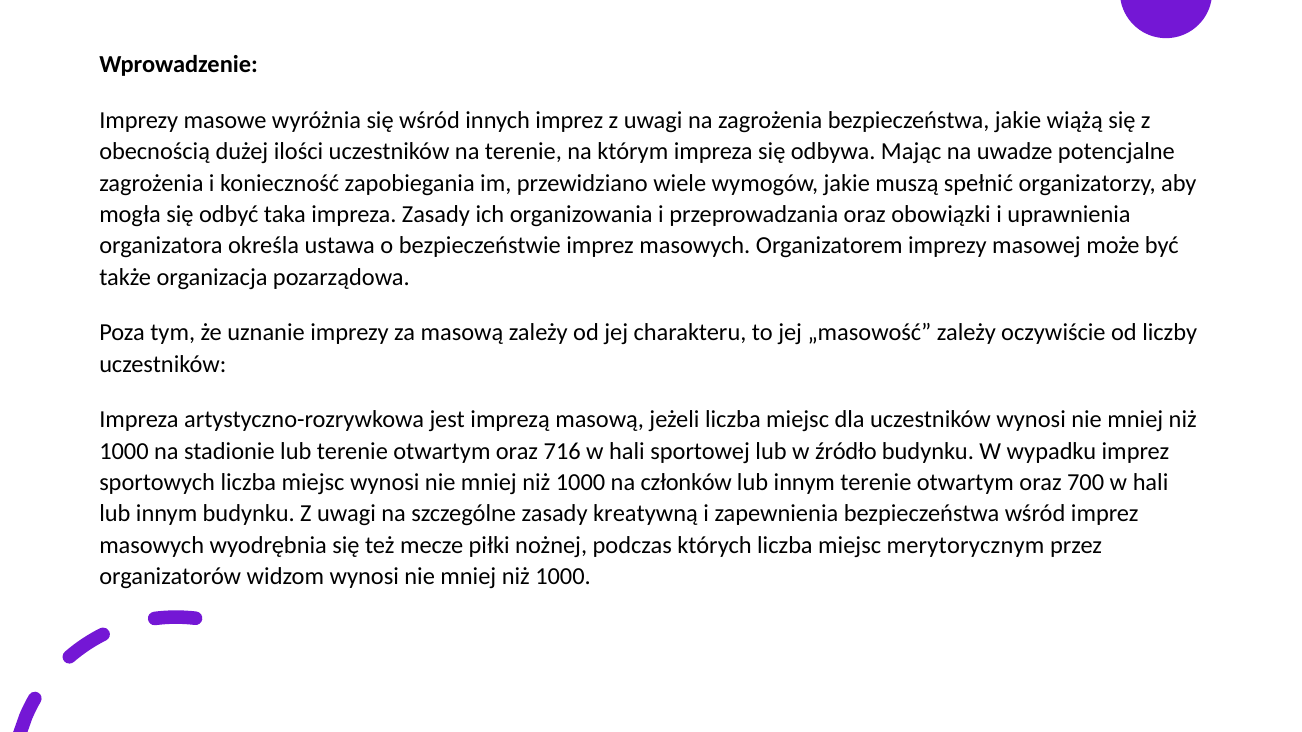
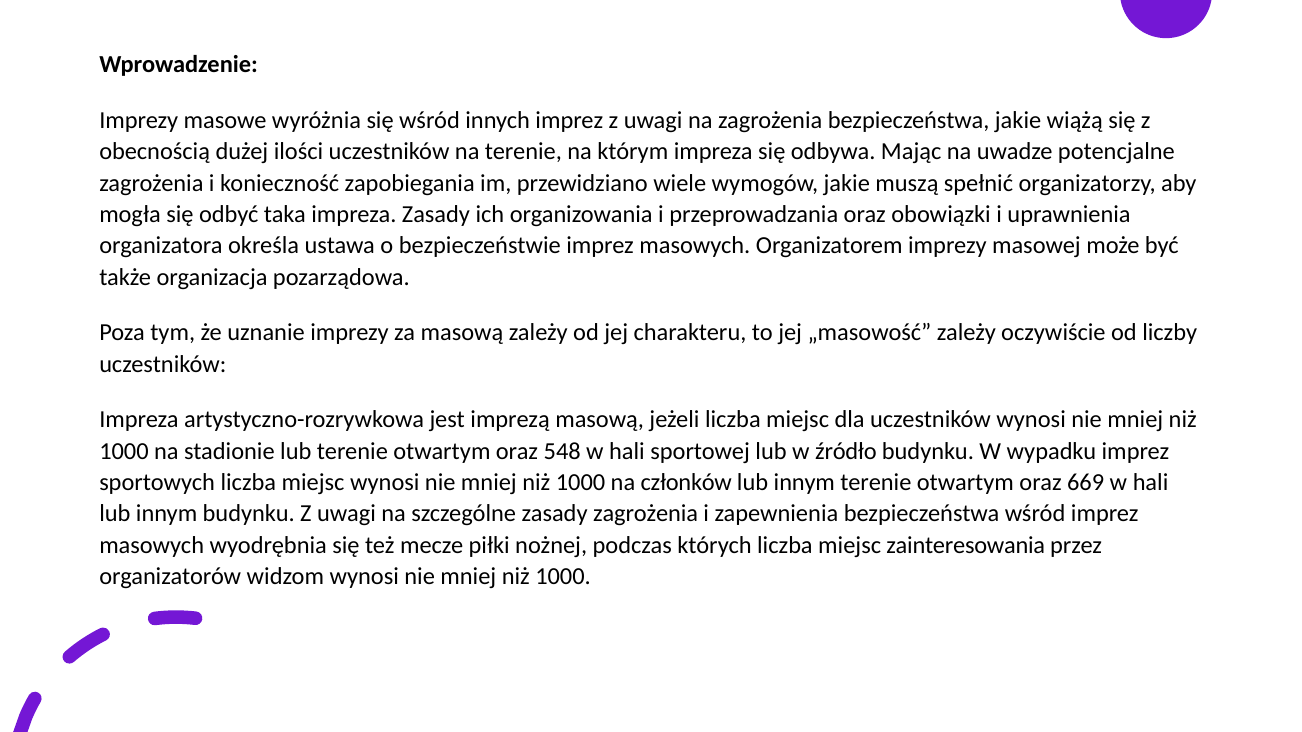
716: 716 -> 548 (562, 451)
700: 700 -> 669 (1086, 483)
zasady kreatywną: kreatywną -> zagrożenia (646, 514)
merytorycznym: merytorycznym -> zainteresowania (966, 545)
